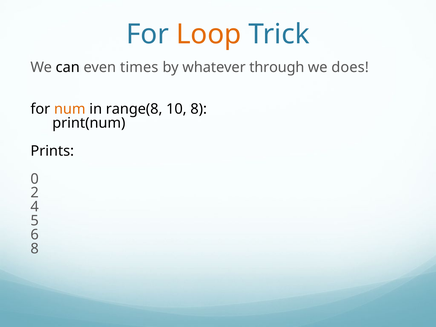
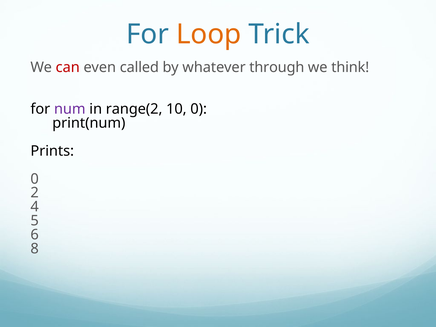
can colour: black -> red (68, 67)
times: times -> called (139, 67)
does: does -> think (350, 67)
num colour: orange -> purple (70, 109)
range(8: range(8 -> range(2 (134, 109)
10 8: 8 -> 0 (199, 109)
